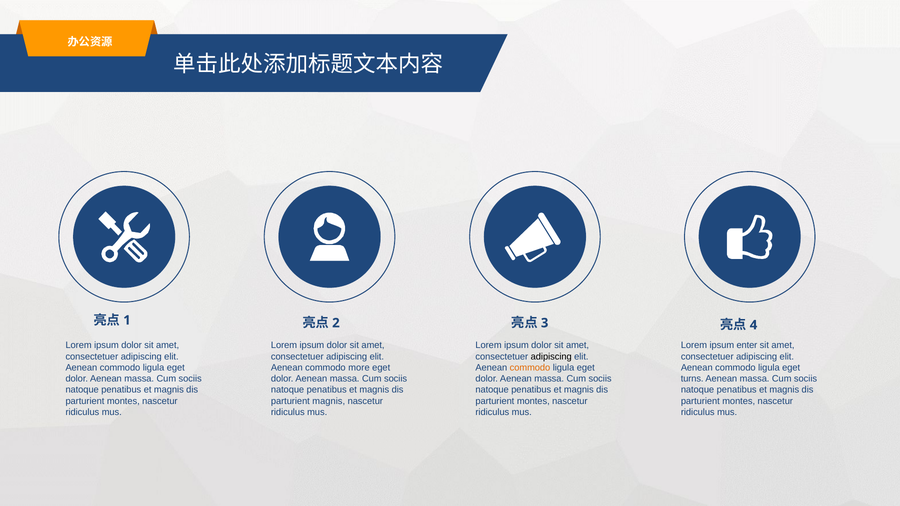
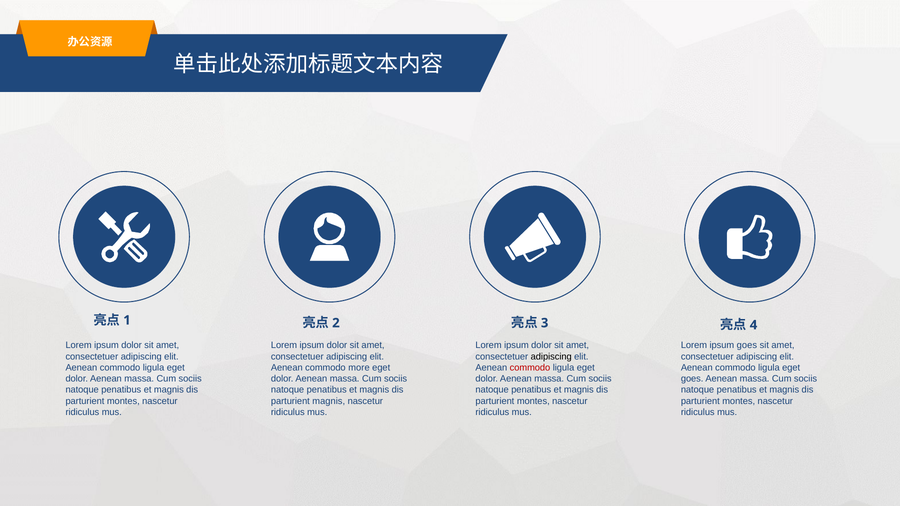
ipsum enter: enter -> goes (747, 346)
commodo colour: orange -> red (530, 368)
turns: turns -> goes (692, 379)
